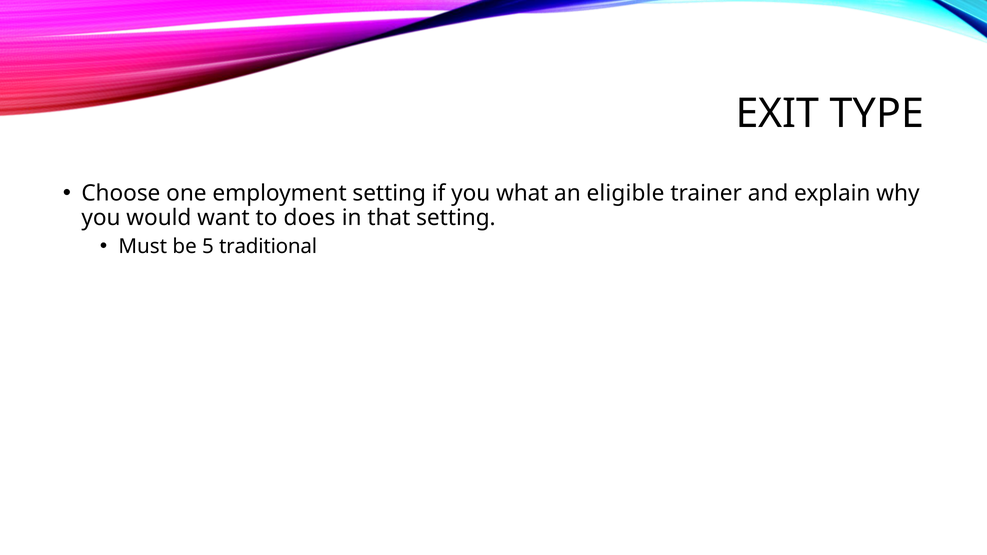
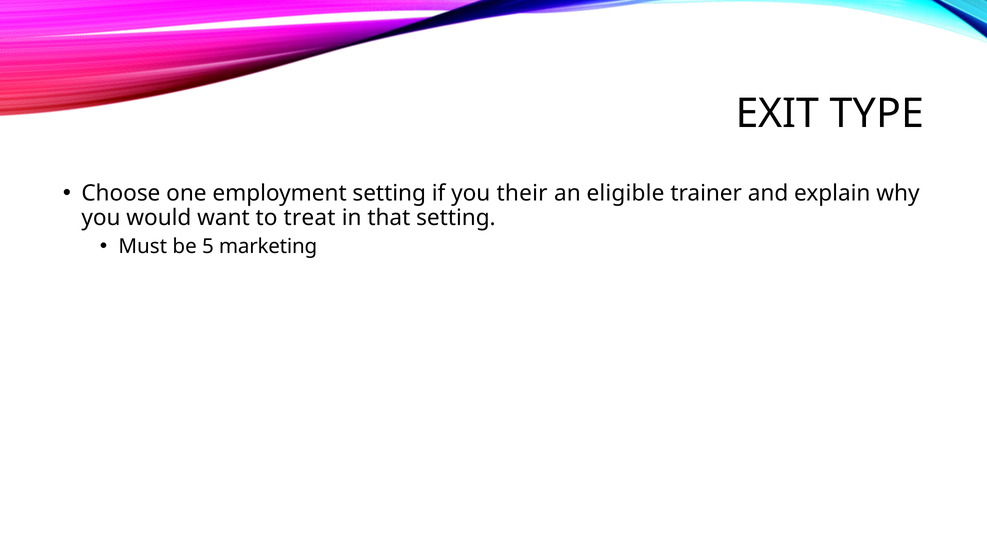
what: what -> their (522, 193)
does: does -> treat (310, 218)
traditional: traditional -> marketing (268, 246)
